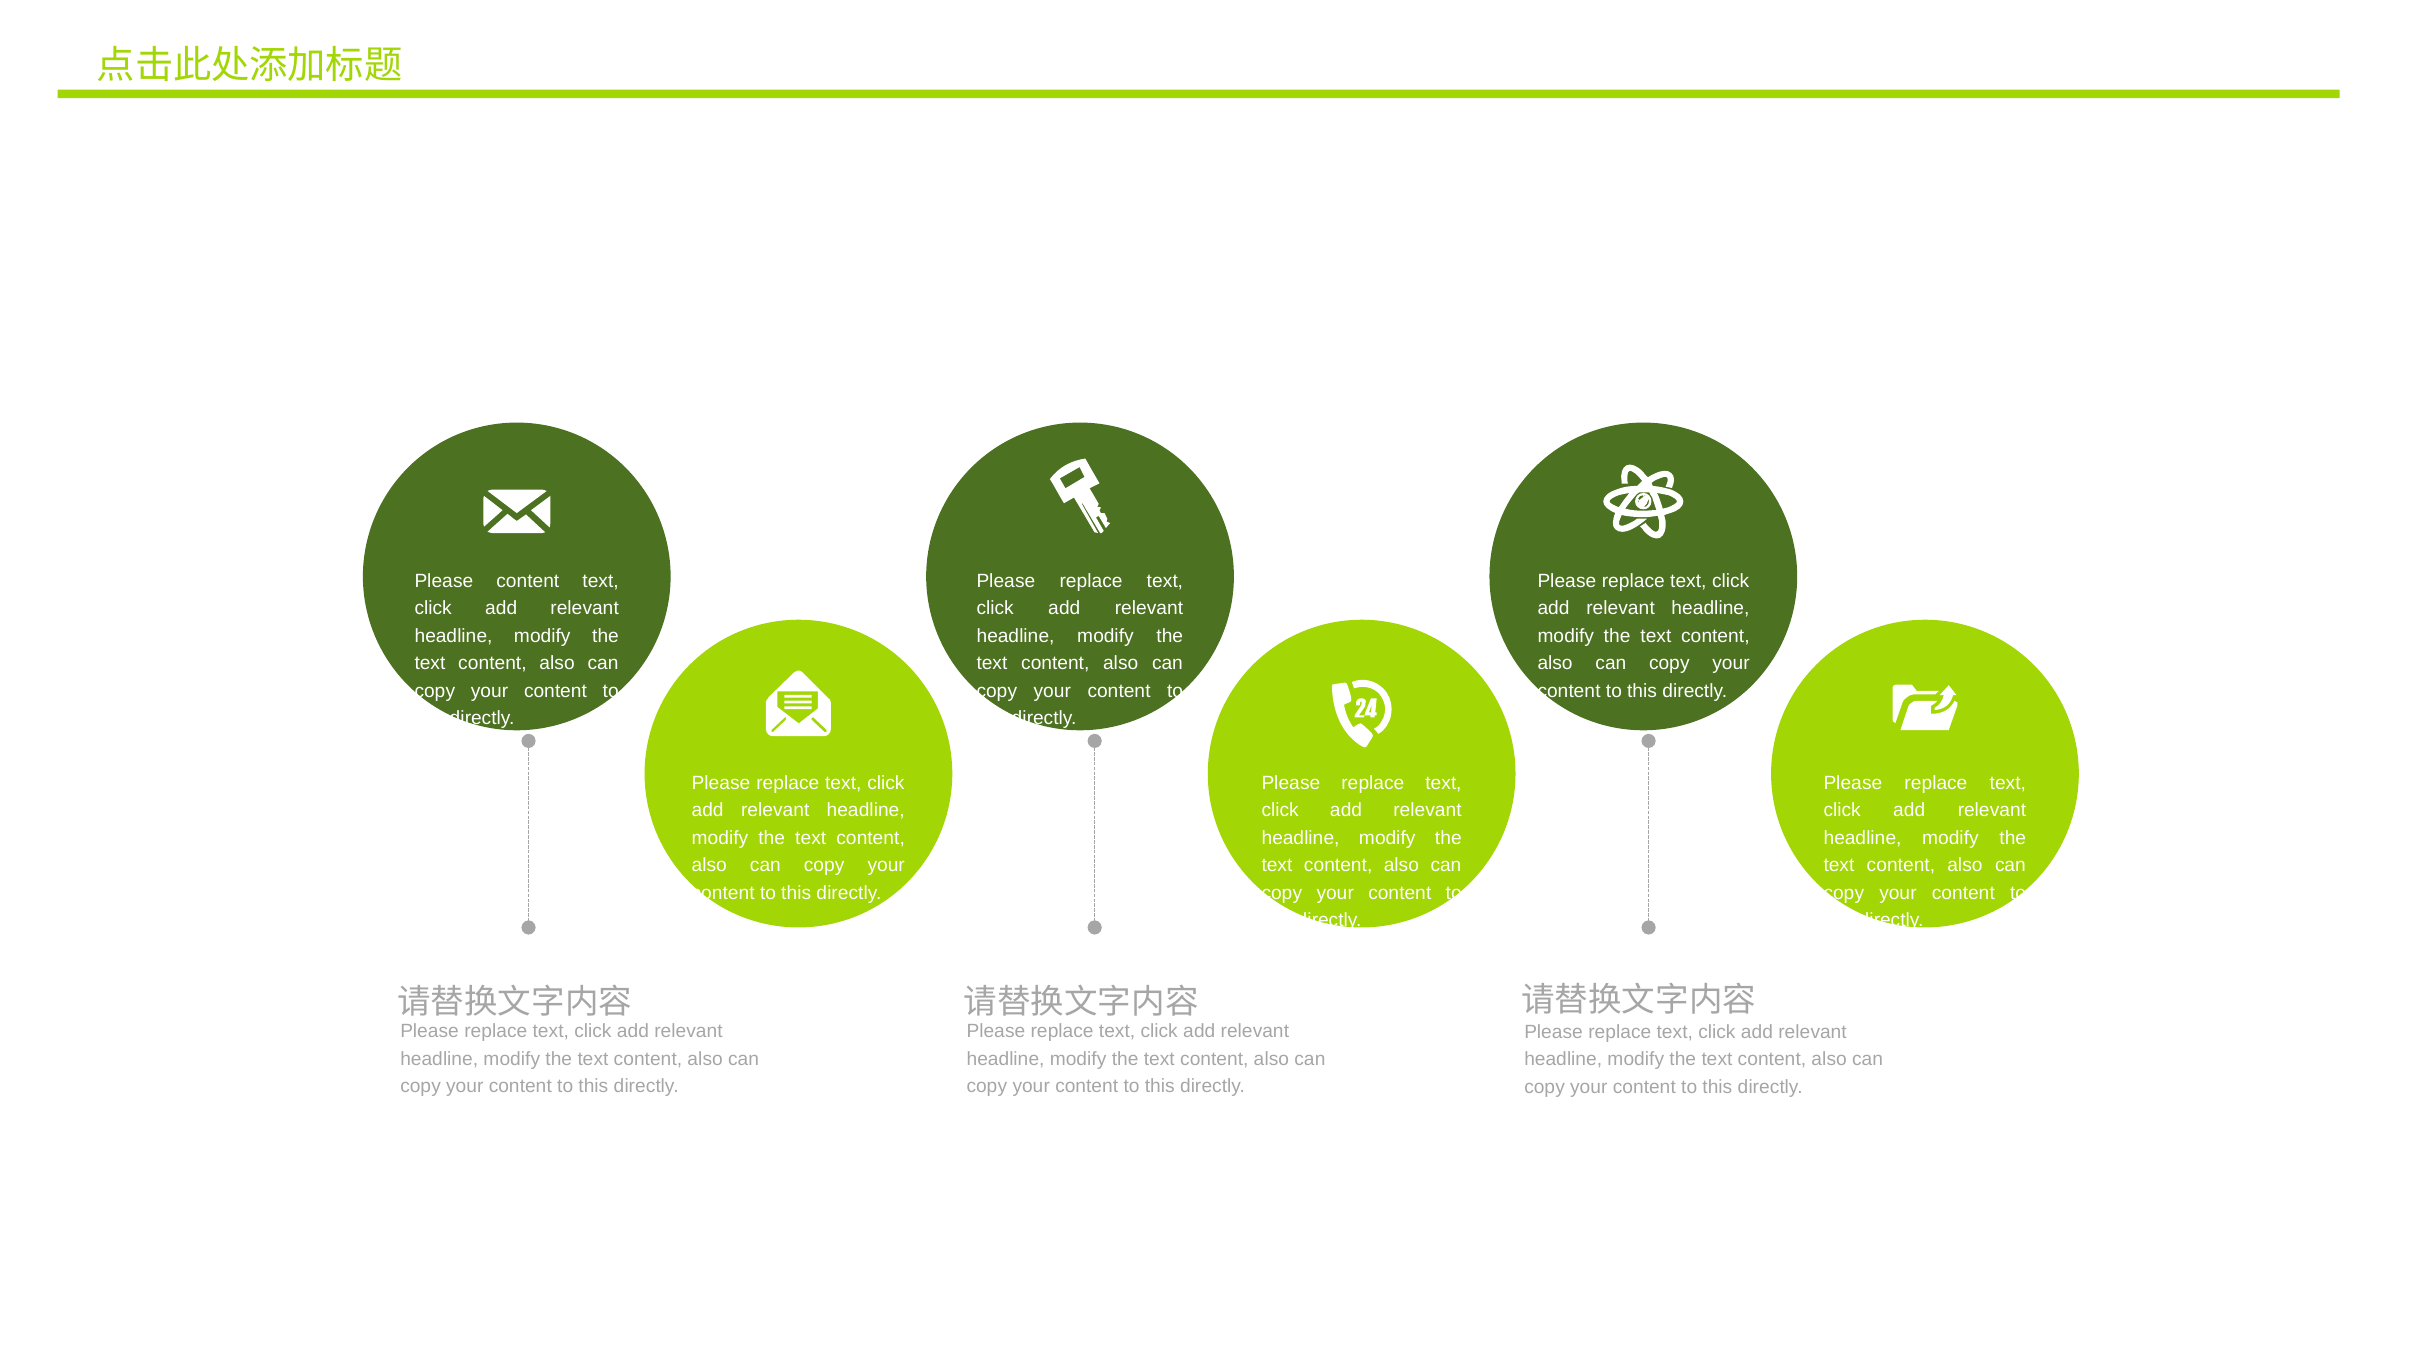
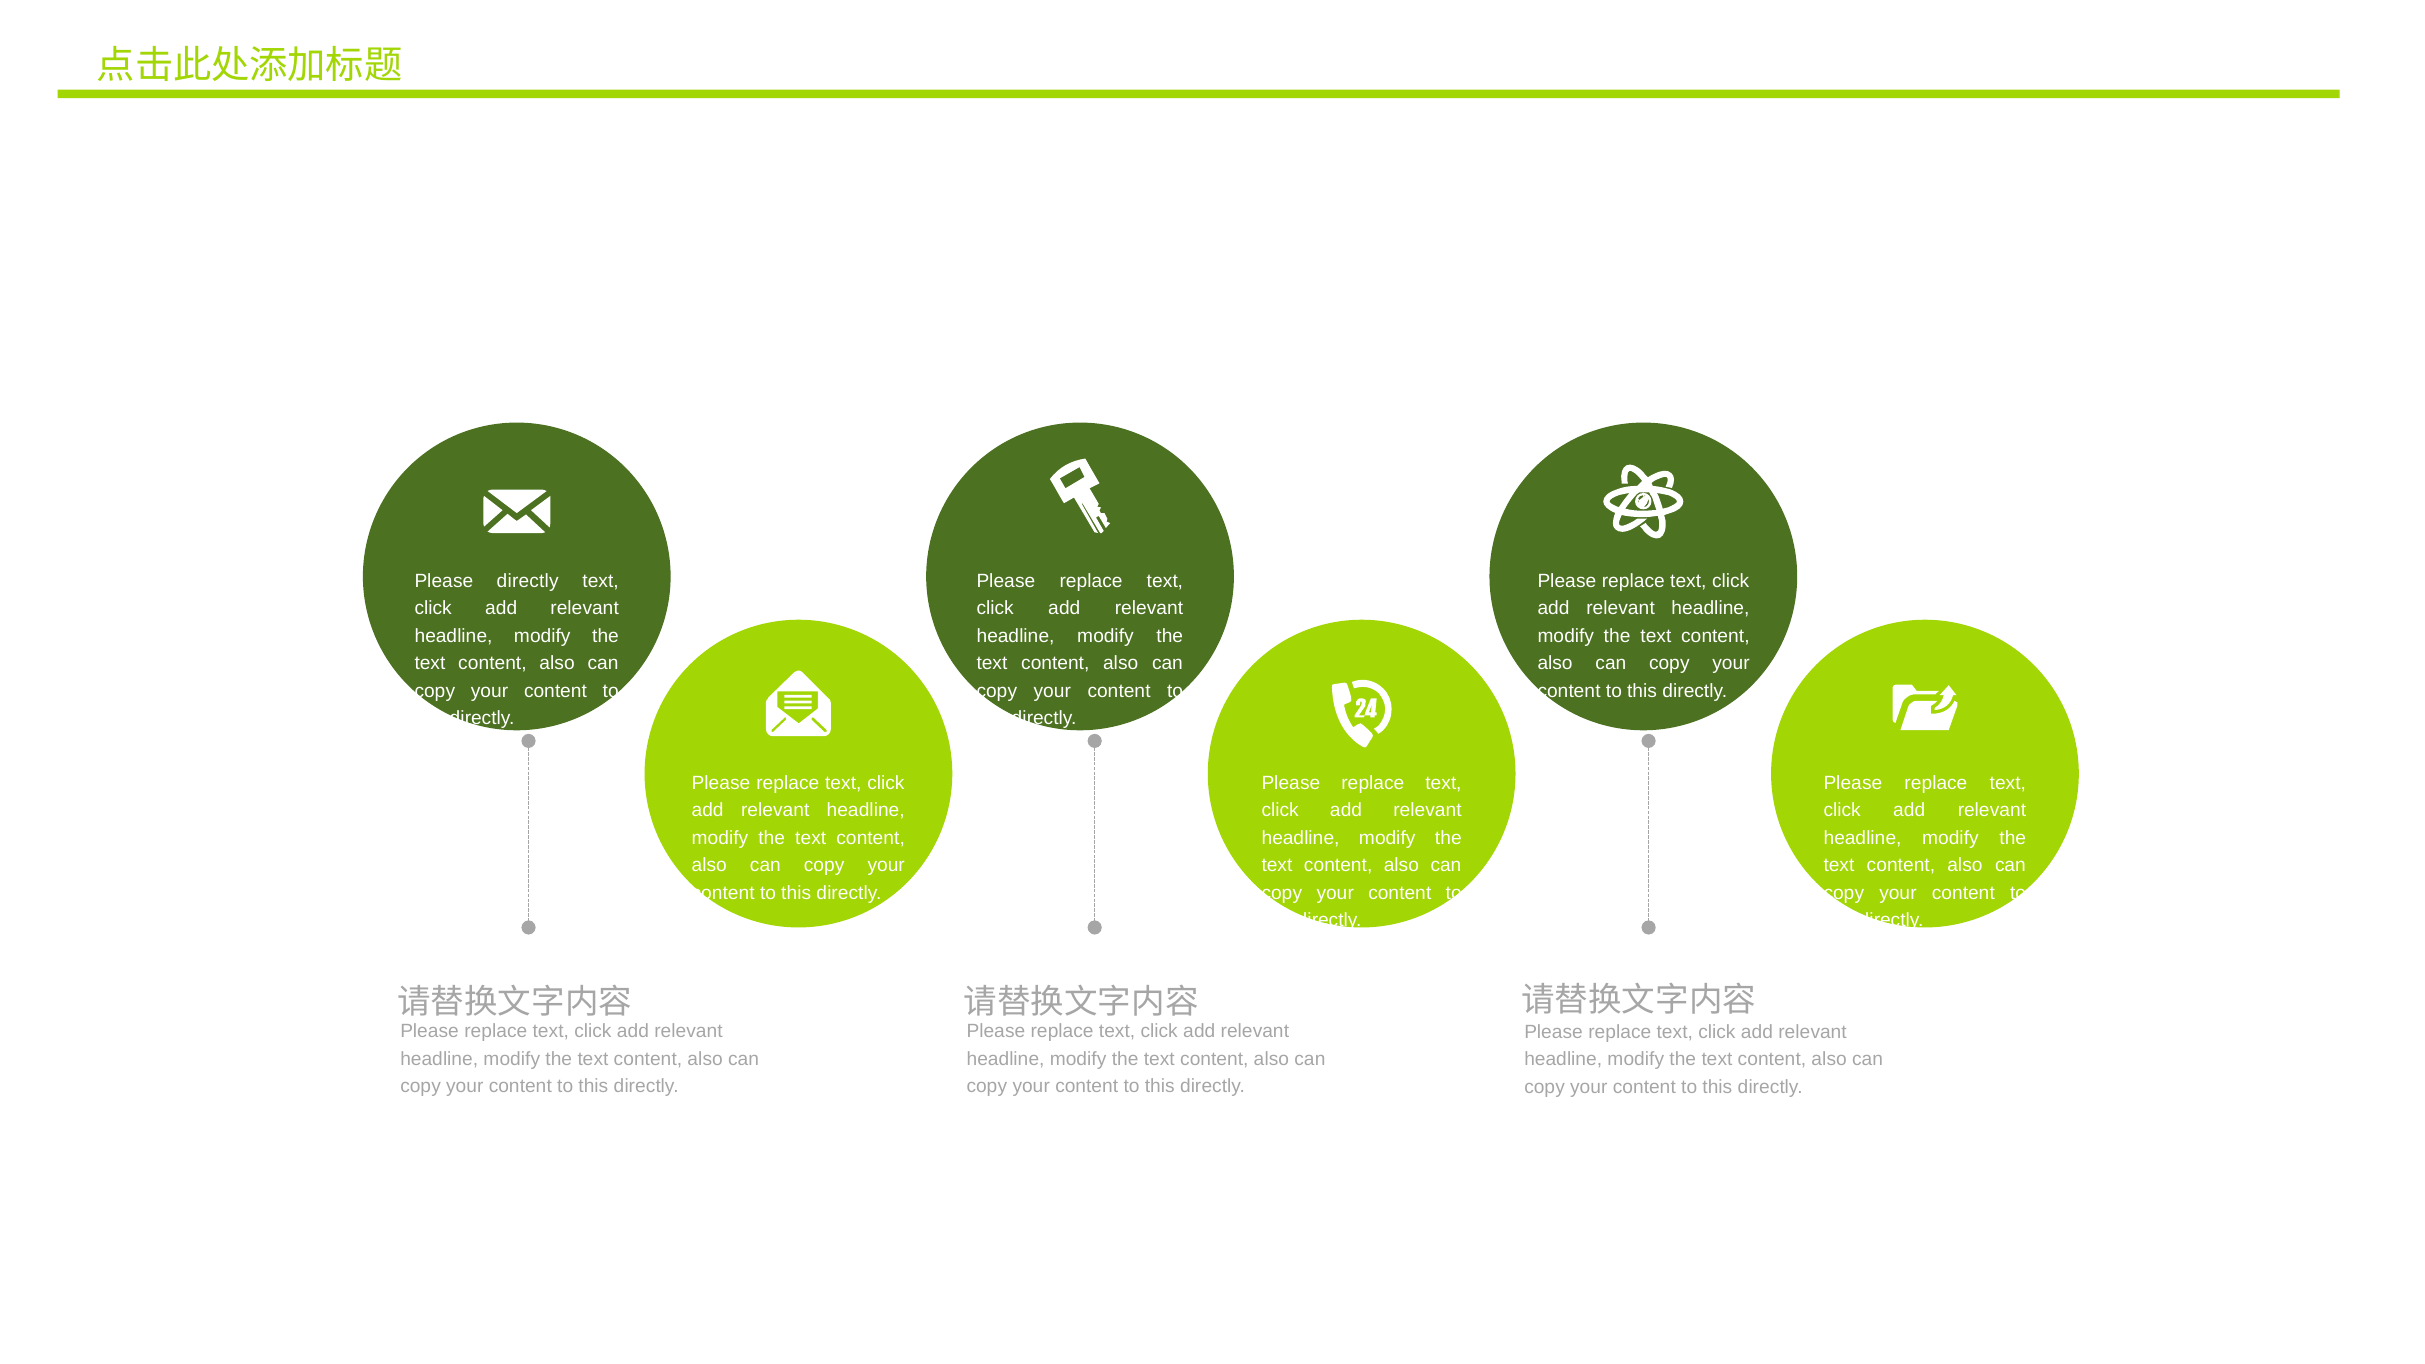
Please content: content -> directly (528, 581)
